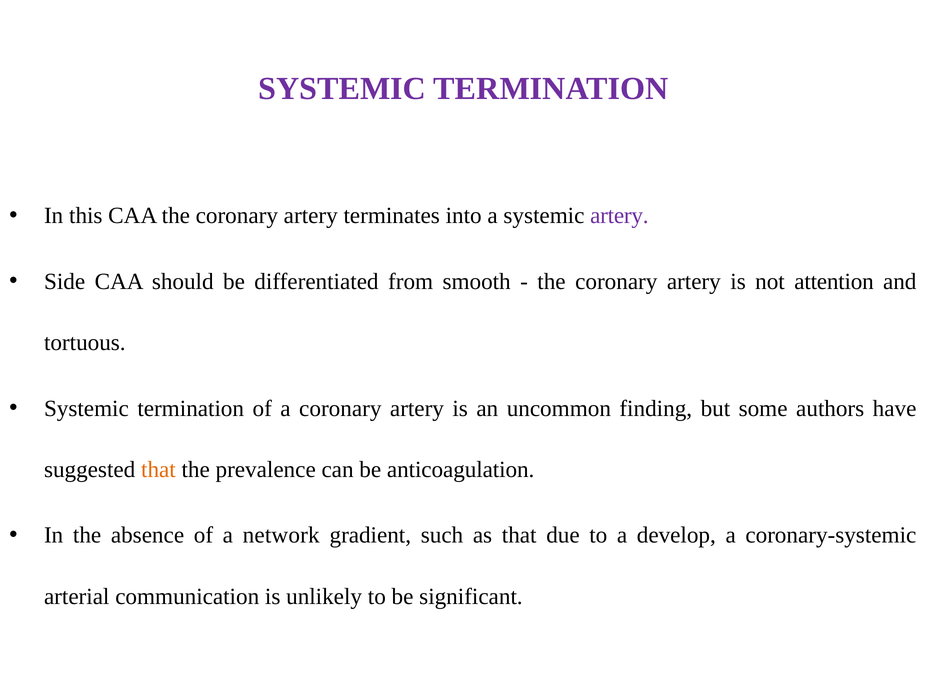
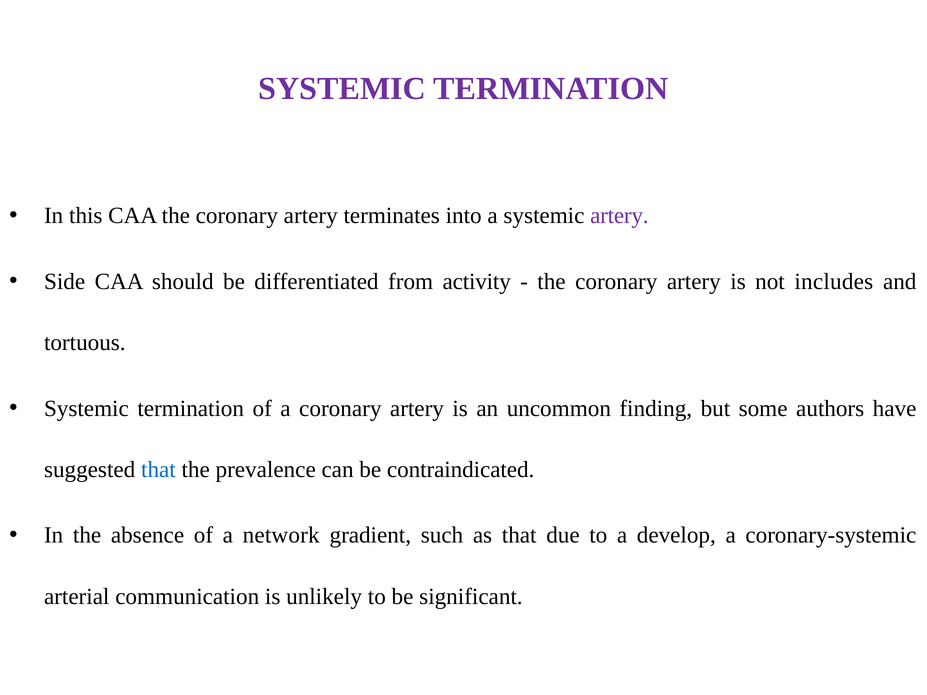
smooth: smooth -> activity (477, 282)
attention: attention -> includes (834, 282)
that colour: orange -> blue (158, 470)
anticoagulation: anticoagulation -> contraindicated (461, 470)
